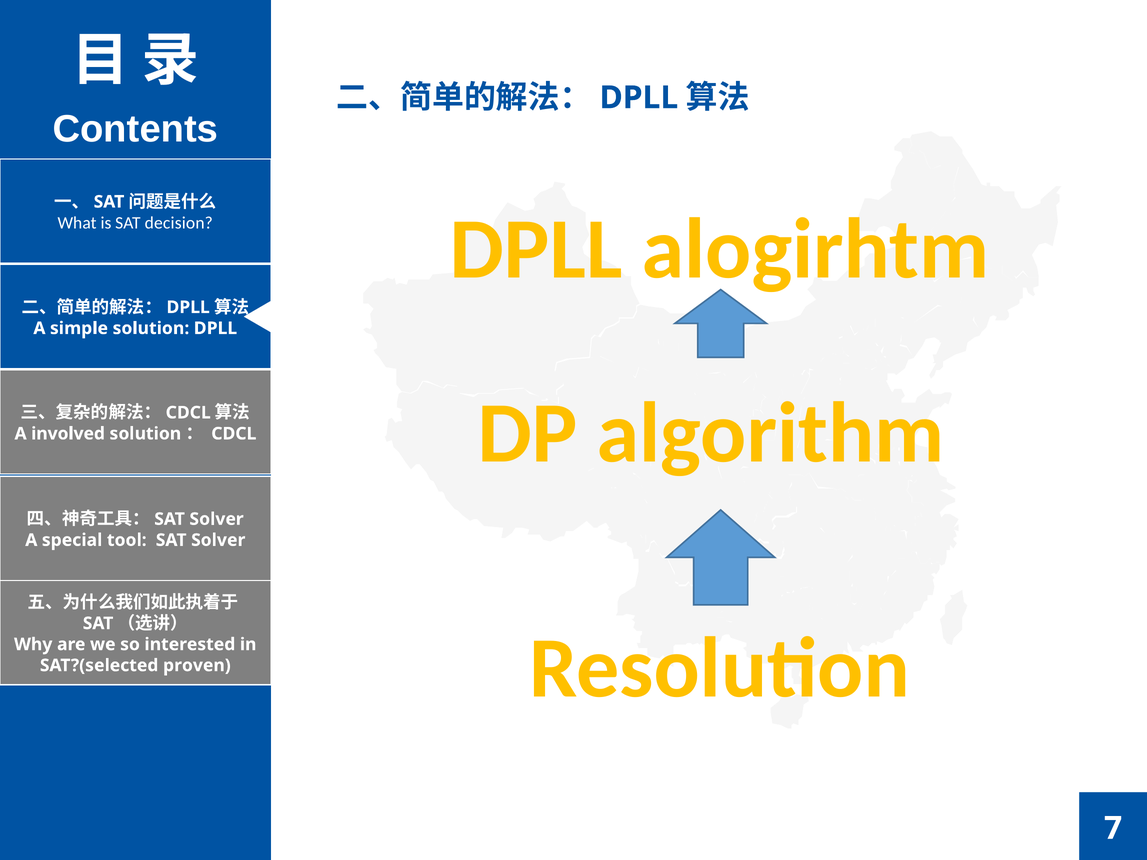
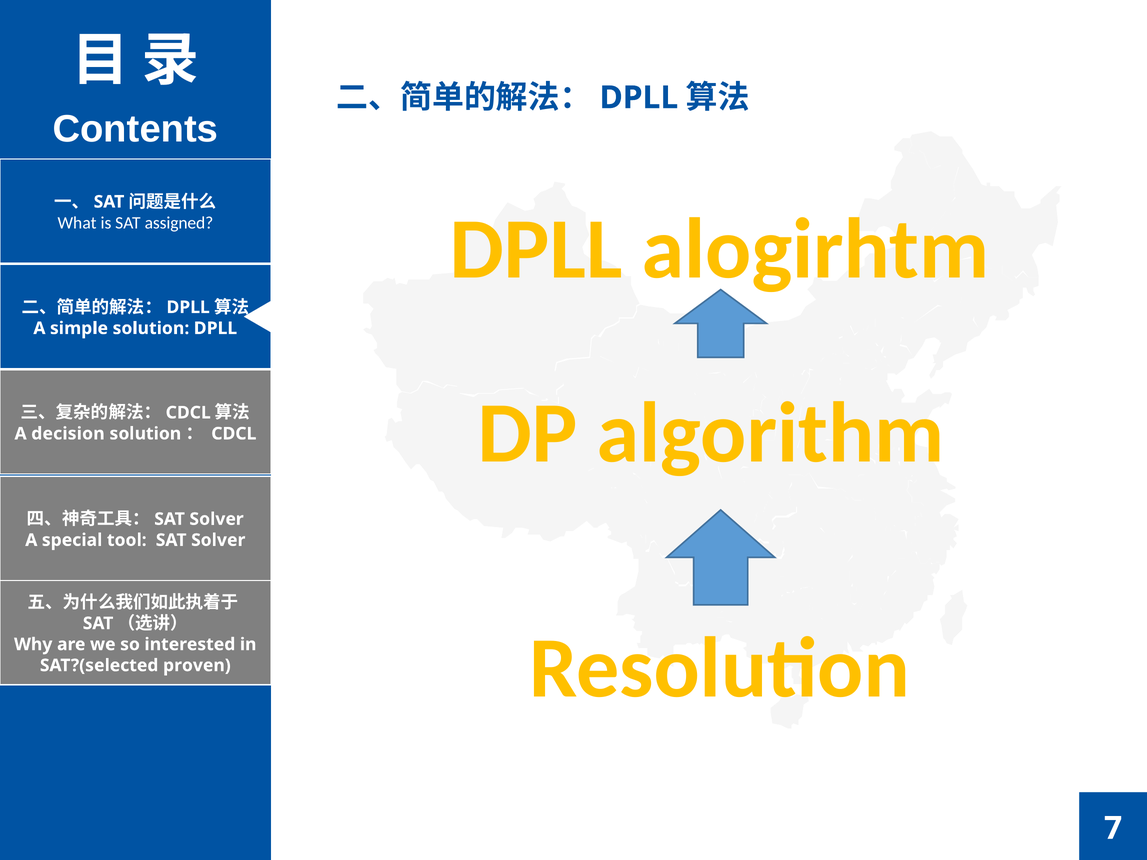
decision: decision -> assigned (179, 223)
involved: involved -> decision (68, 434)
